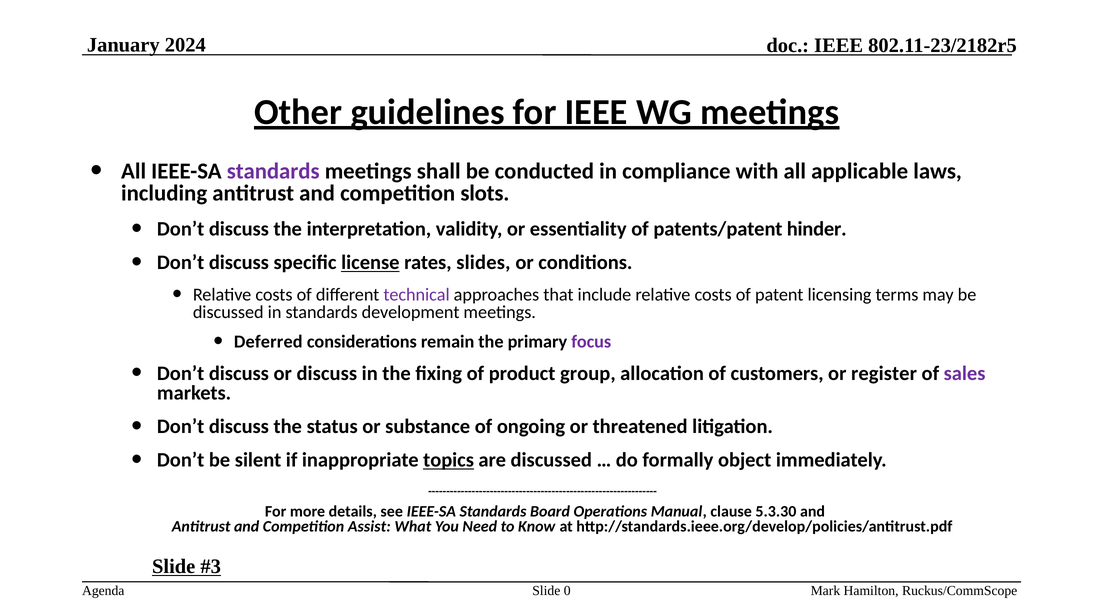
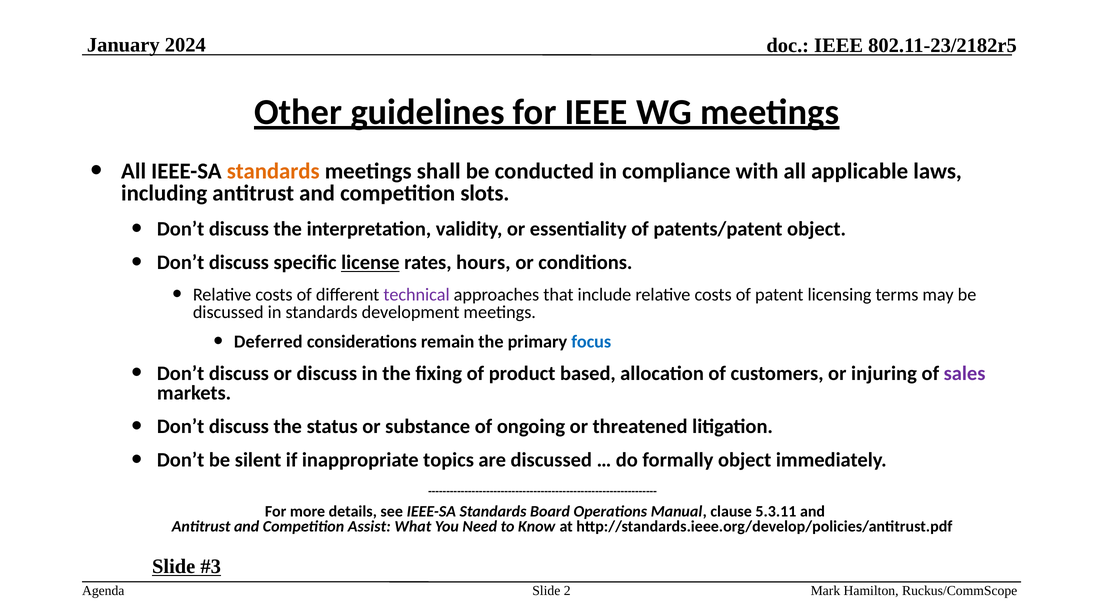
standards colour: purple -> orange (273, 171)
patents/patent hinder: hinder -> object (817, 229)
slides: slides -> hours (483, 262)
focus colour: purple -> blue (591, 341)
group: group -> based (588, 373)
register: register -> injuring (884, 373)
topics underline: present -> none (449, 460)
5.3.30: 5.3.30 -> 5.3.11 (776, 511)
0: 0 -> 2 (567, 590)
